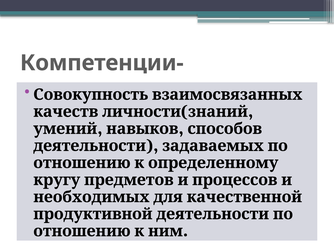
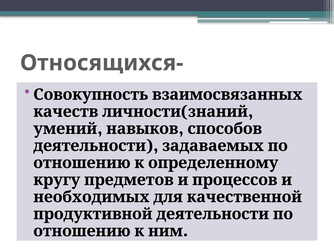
Компетенции-: Компетенции- -> Относящихся- (102, 63)
